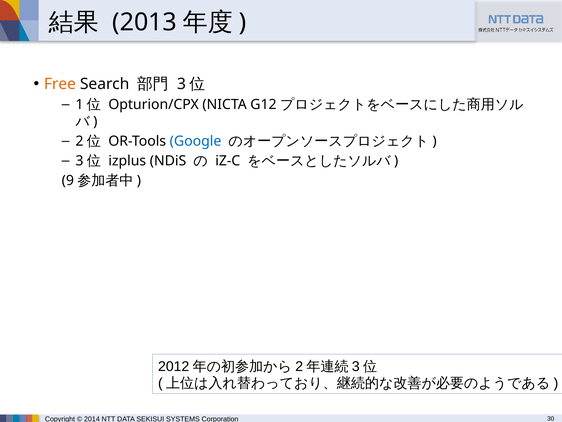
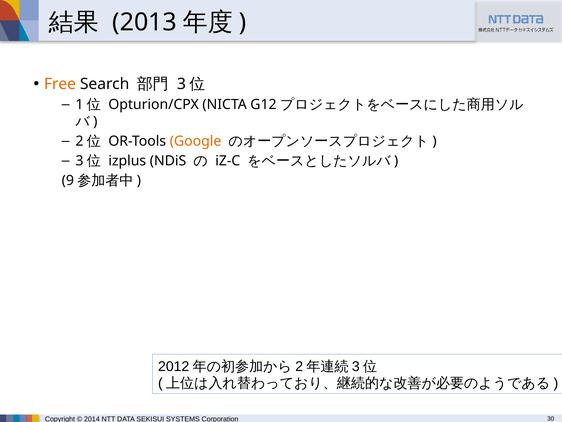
Google colour: blue -> orange (196, 141)
